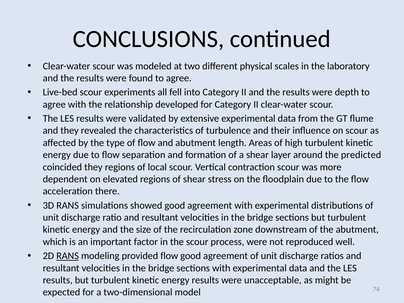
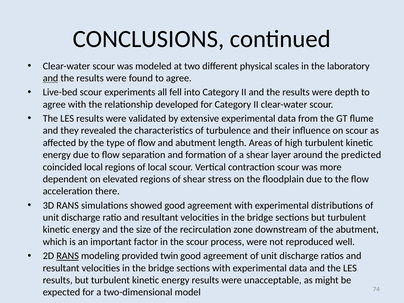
and underline: none -> present (50, 78)
coincided they: they -> local (93, 167)
provided flow: flow -> twin (169, 256)
